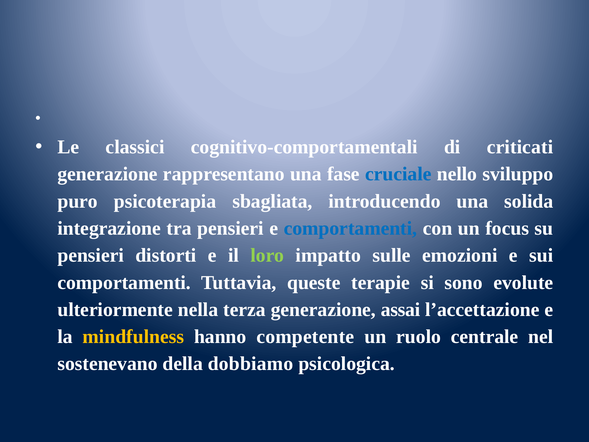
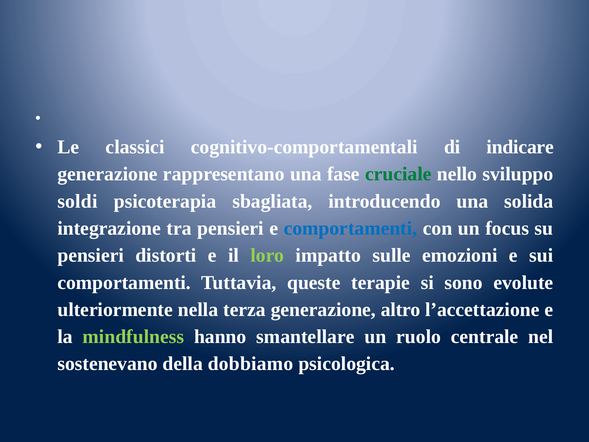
criticati: criticati -> indicare (520, 147)
cruciale colour: blue -> green (398, 174)
puro: puro -> soldi (78, 201)
assai: assai -> altro (401, 309)
mindfulness colour: yellow -> light green (133, 337)
competente: competente -> smantellare (305, 337)
